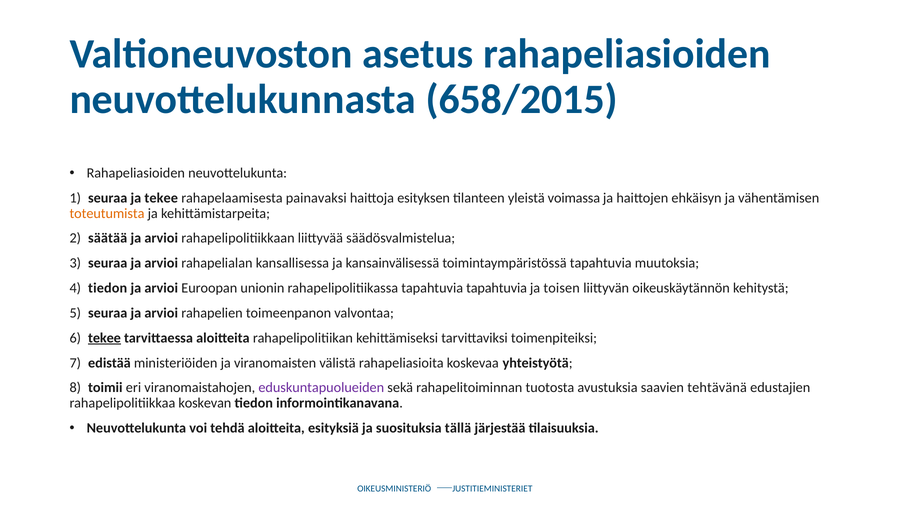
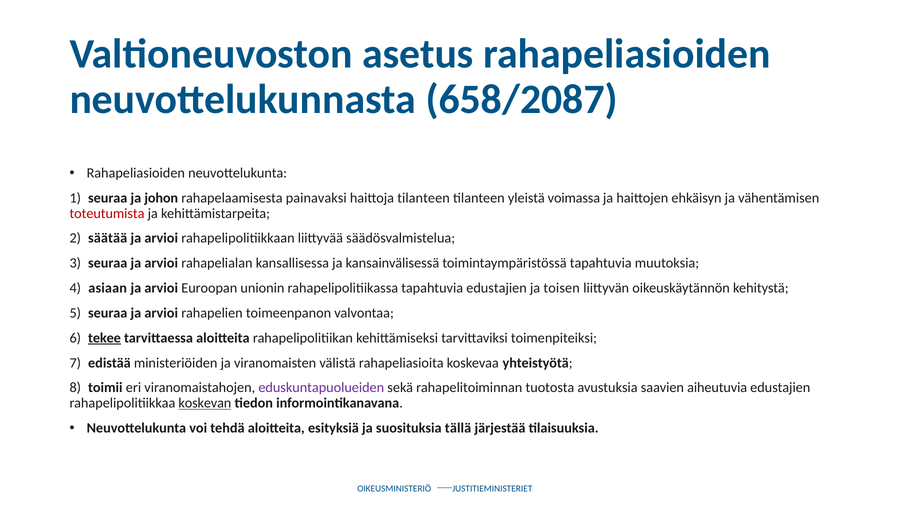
658/2015: 658/2015 -> 658/2087 (522, 99)
ja tekee: tekee -> johon (161, 198)
haittoja esityksen: esityksen -> tilanteen (424, 198)
toteutumista colour: orange -> red (107, 213)
4 tiedon: tiedon -> asiaan (108, 288)
tapahtuvia tapahtuvia: tapahtuvia -> edustajien (497, 288)
tehtävänä: tehtävänä -> aiheutuvia (717, 388)
koskevan underline: none -> present (205, 403)
